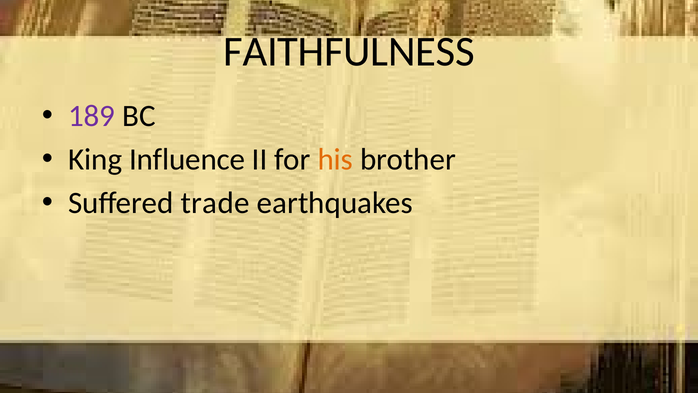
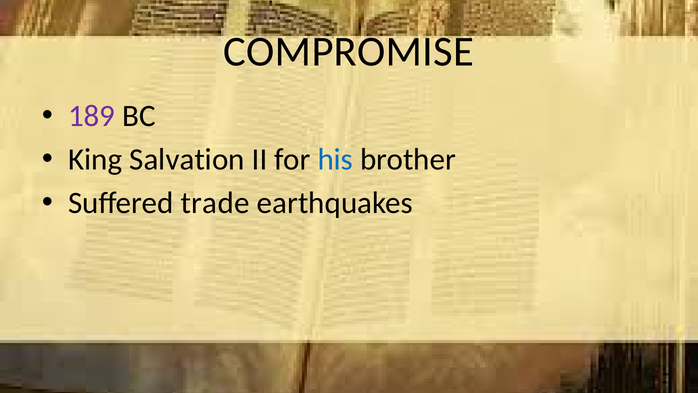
FAITHFULNESS: FAITHFULNESS -> COMPROMISE (349, 51)
Influence: Influence -> Salvation (187, 159)
his colour: orange -> blue (335, 159)
